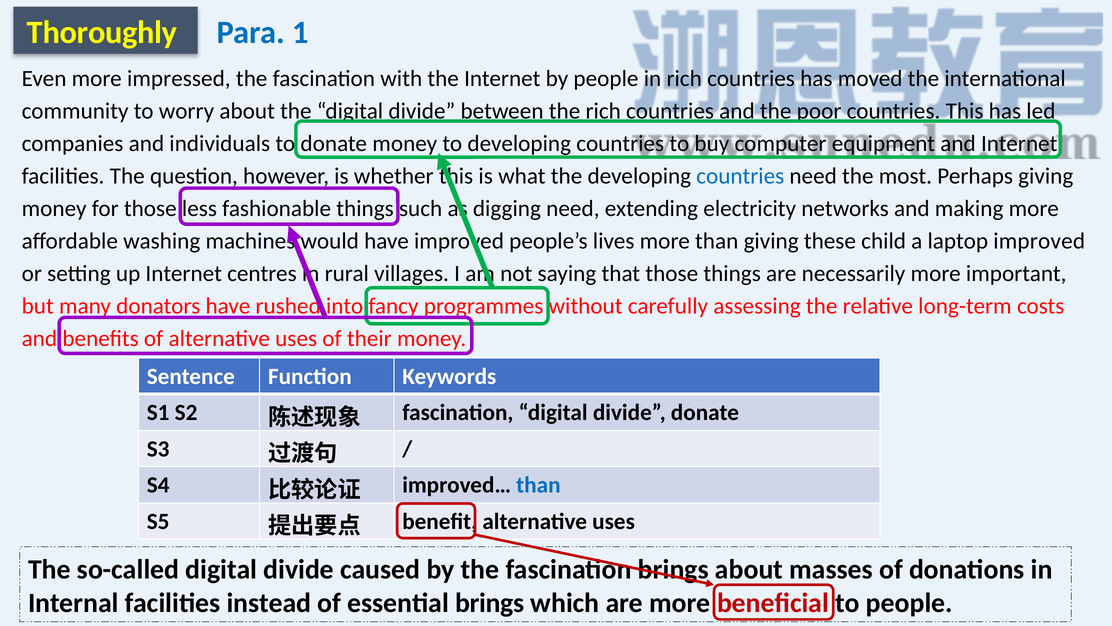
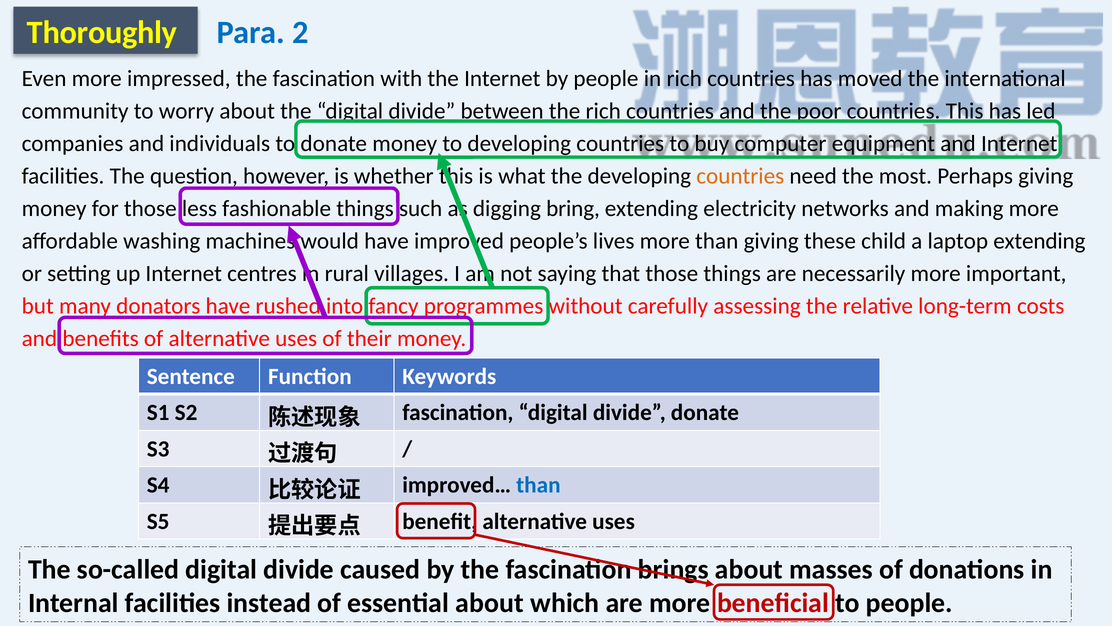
1: 1 -> 2 (300, 33)
countries colour: blue -> orange (740, 176)
need: need -> bring (573, 208)
laptop improved: improved -> extending (1039, 241)
essential brings: brings -> about (490, 603)
